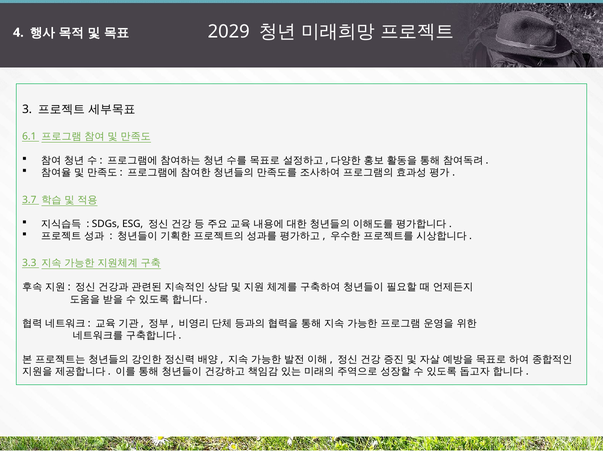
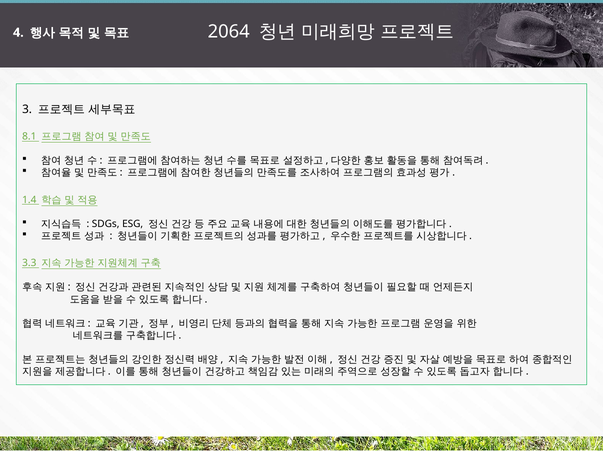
2029: 2029 -> 2064 (229, 32)
6.1: 6.1 -> 8.1 (29, 137)
3.7: 3.7 -> 1.4 (29, 200)
